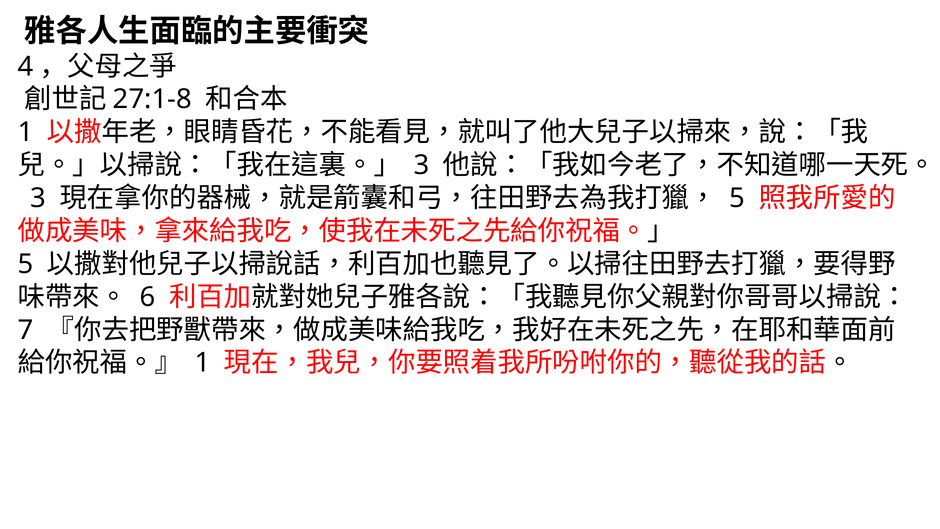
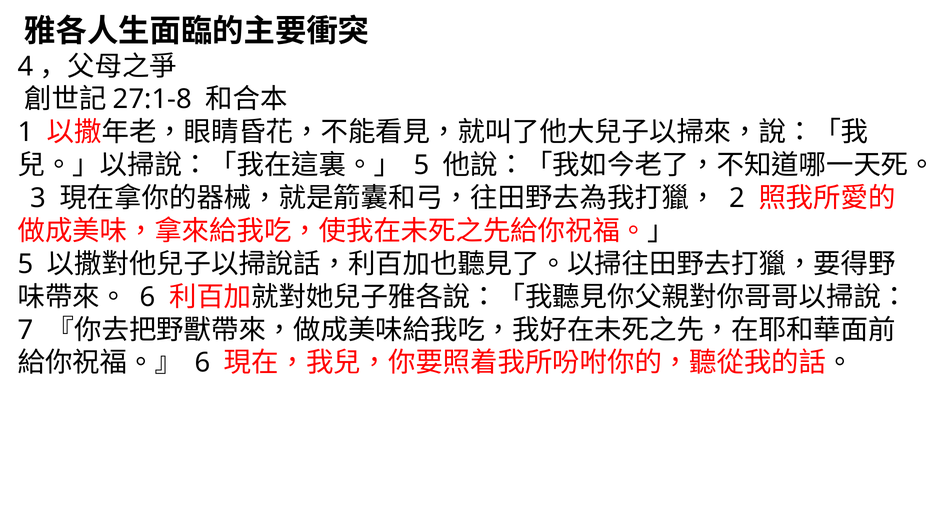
3: 3 -> 5 (421, 165)
5: 5 -> 2 (737, 198)
1: 1 -> 6 (202, 363)
